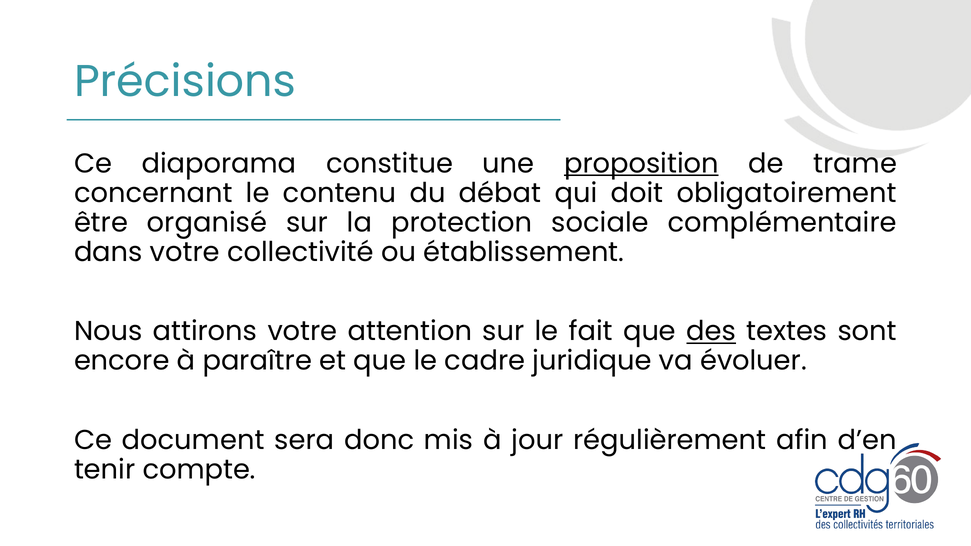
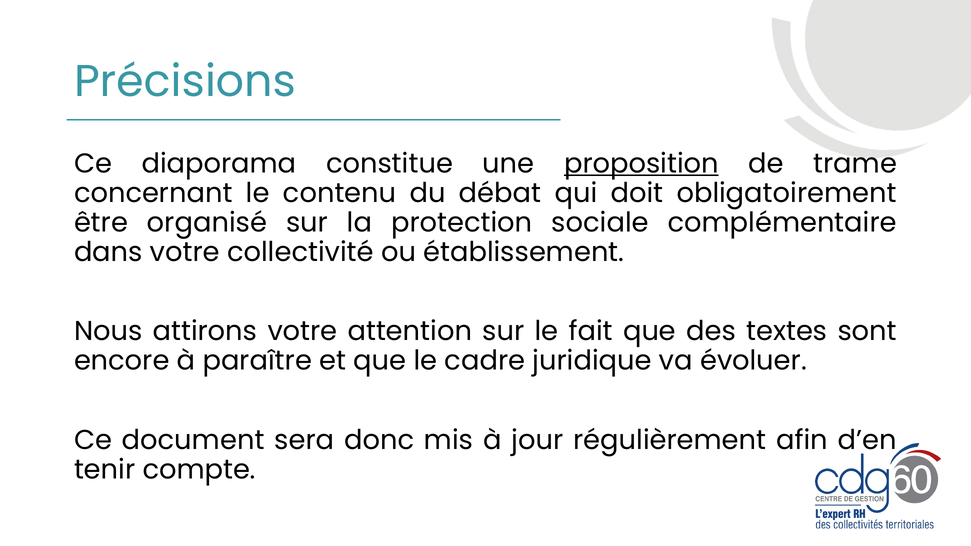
des underline: present -> none (711, 332)
